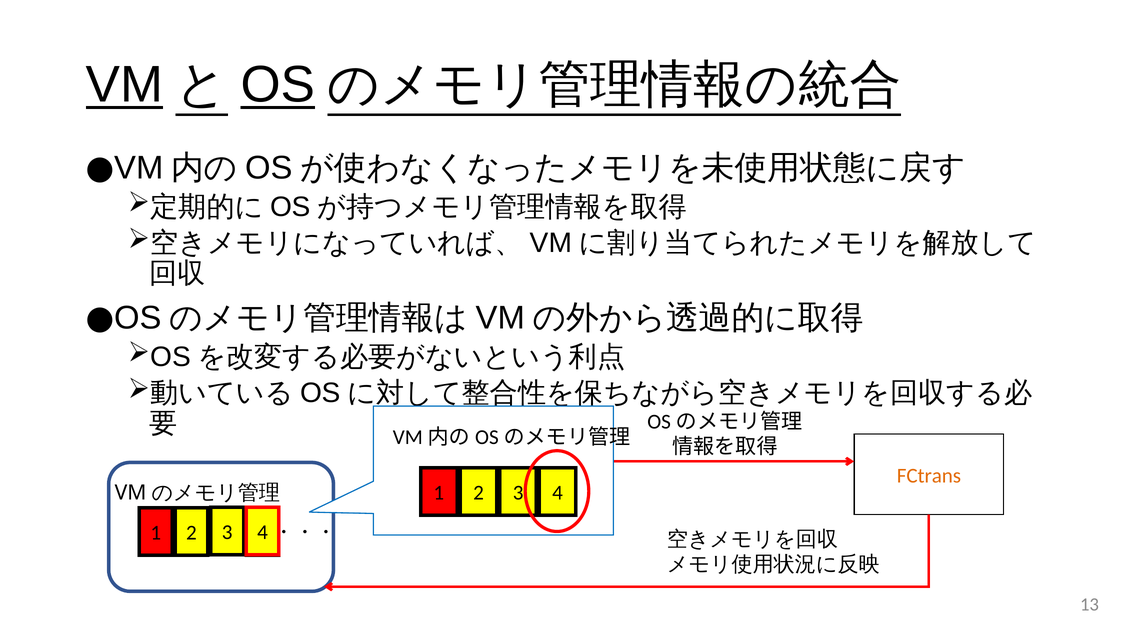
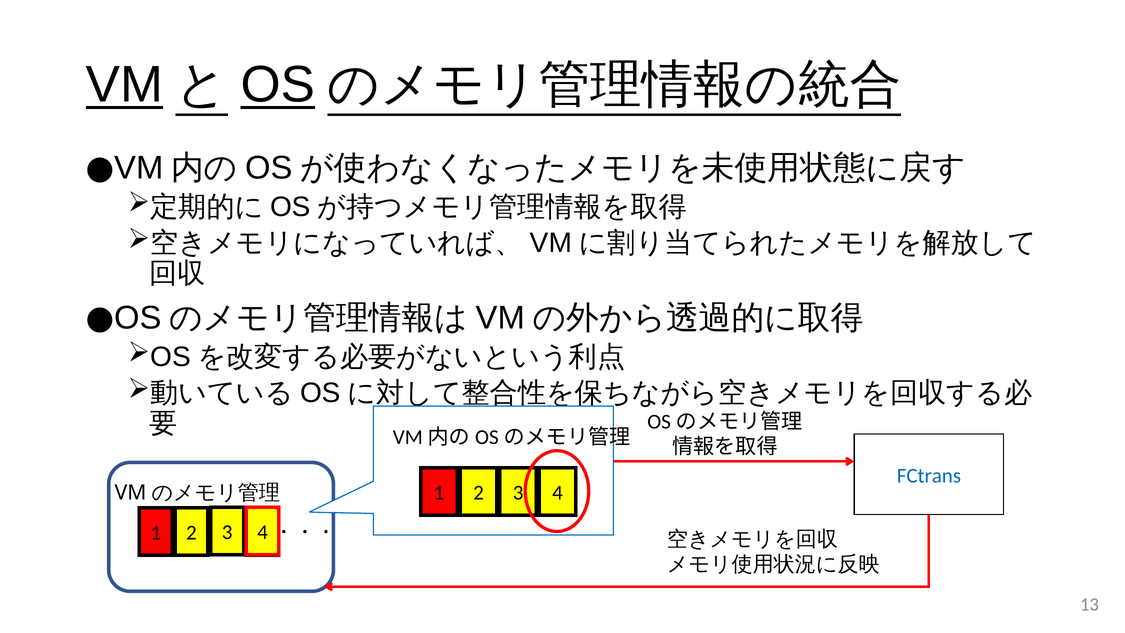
FCtrans colour: orange -> blue (929, 476)
